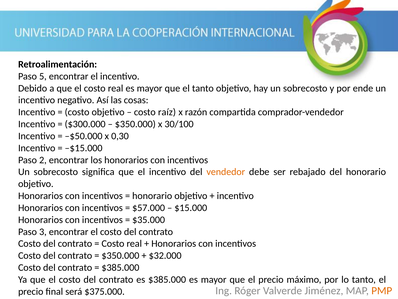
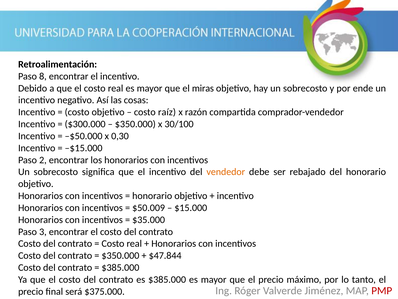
5: 5 -> 8 (43, 76)
el tanto: tanto -> miras (203, 88)
$57.000: $57.000 -> $50.009 (149, 207)
$32.000: $32.000 -> $47.844 (165, 255)
PMP colour: orange -> red (382, 290)
